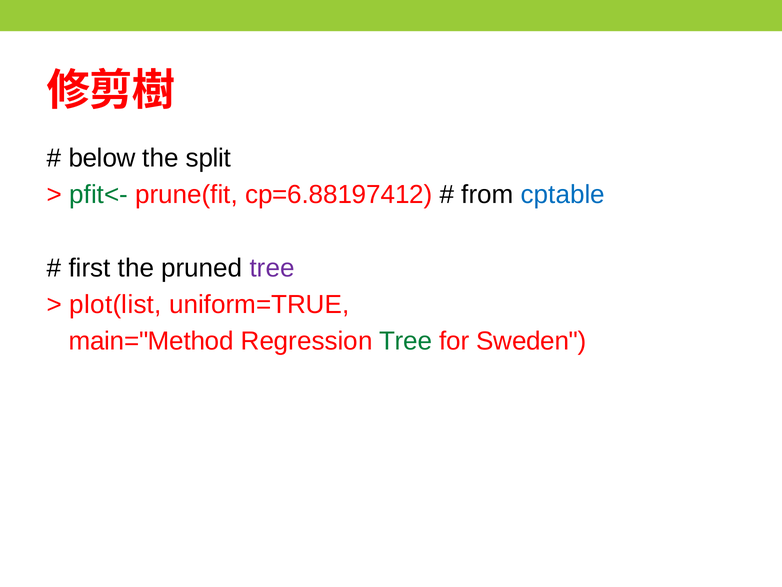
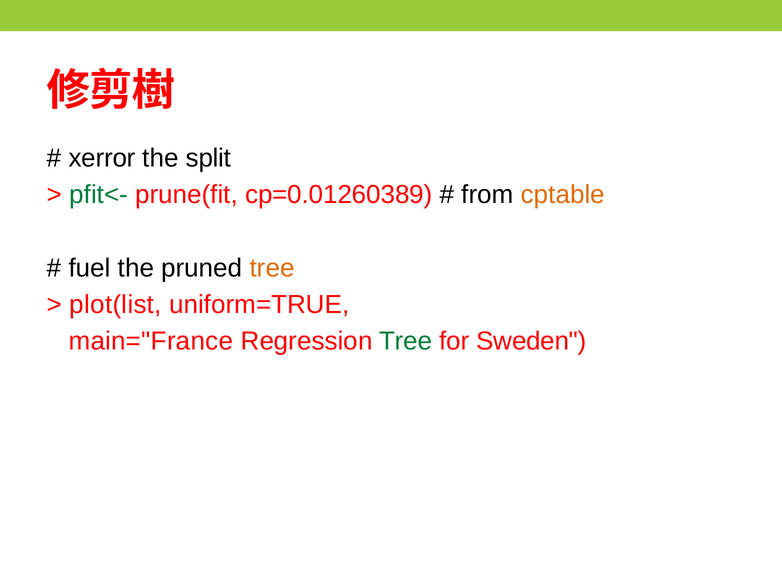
below: below -> xerror (102, 158)
cp=6.88197412: cp=6.88197412 -> cp=0.01260389 (339, 195)
cptable colour: blue -> orange (563, 195)
first: first -> fuel (90, 268)
tree colour: purple -> orange (272, 268)
main="Method: main="Method -> main="France (151, 341)
